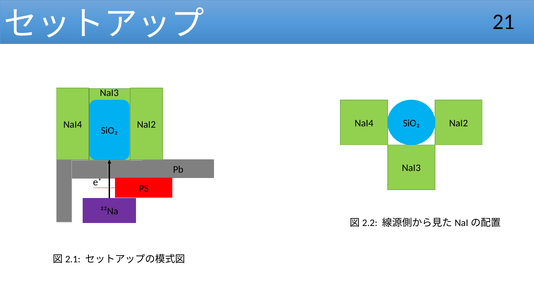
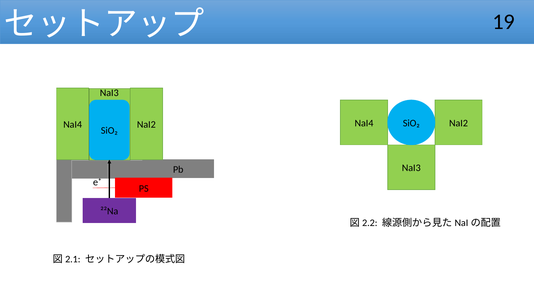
21: 21 -> 19 (504, 22)
